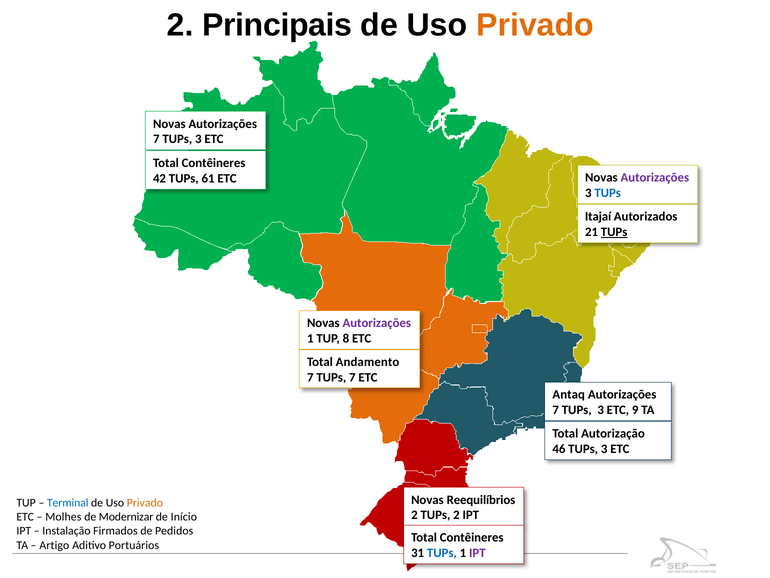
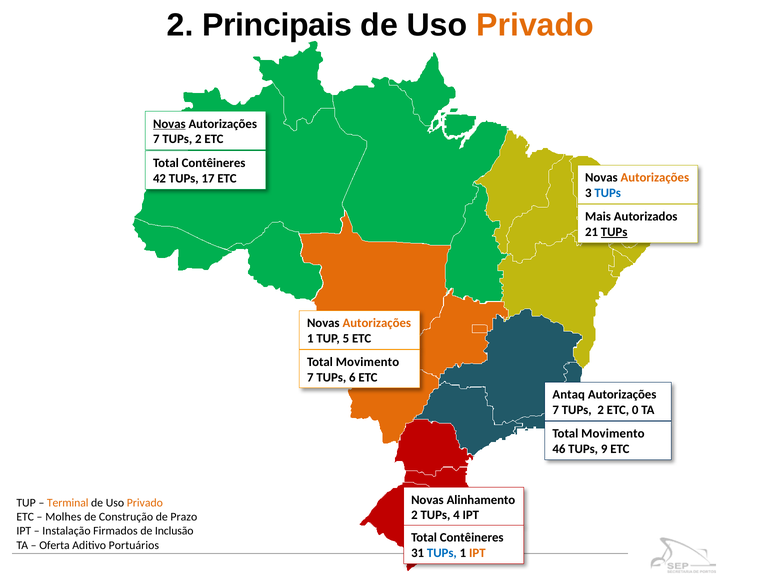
Novas underline: none -> present (169, 124)
3: 3 -> 2 (198, 139)
Autorizações colour: purple -> orange (655, 178)
61: 61 -> 17 (208, 178)
Itajaí: Itajaí -> Mais (598, 216)
Autorizações colour: purple -> orange (377, 323)
8: 8 -> 5 (346, 338)
Andamento: Andamento -> Movimento (367, 362)
TUPs 7: 7 -> 6 (352, 377)
3: 3 -> 2 (601, 410)
9: 9 -> 0 (635, 410)
Autorização: Autorização -> Movimento (613, 433)
46 TUPs 3: 3 -> 9 (604, 449)
Reequilíbrios: Reequilíbrios -> Alinhamento (481, 499)
Terminal colour: blue -> orange (68, 502)
TUPs 2: 2 -> 4 (456, 515)
Modernizar: Modernizar -> Construção (126, 517)
Início: Início -> Prazo (184, 517)
Pedidos: Pedidos -> Inclusão (174, 531)
Artigo: Artigo -> Oferta (55, 545)
IPT colour: purple -> orange (477, 553)
